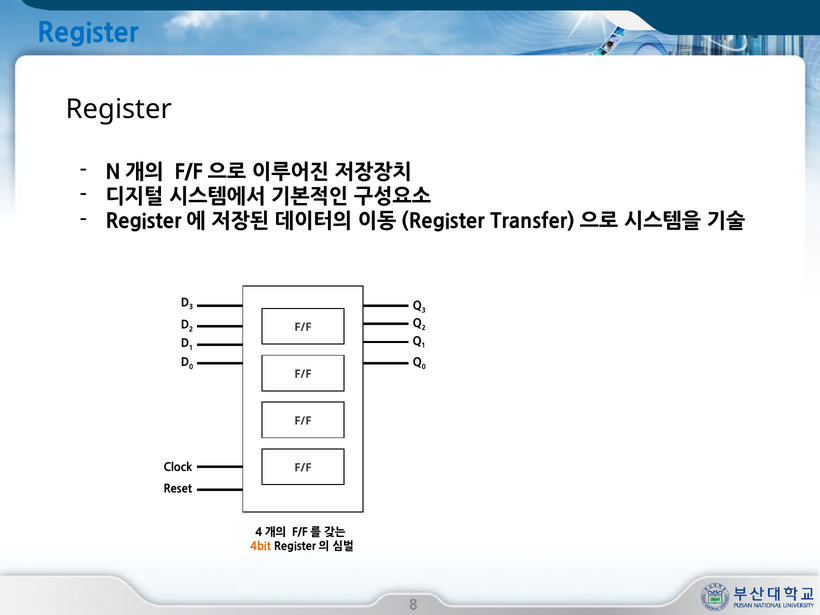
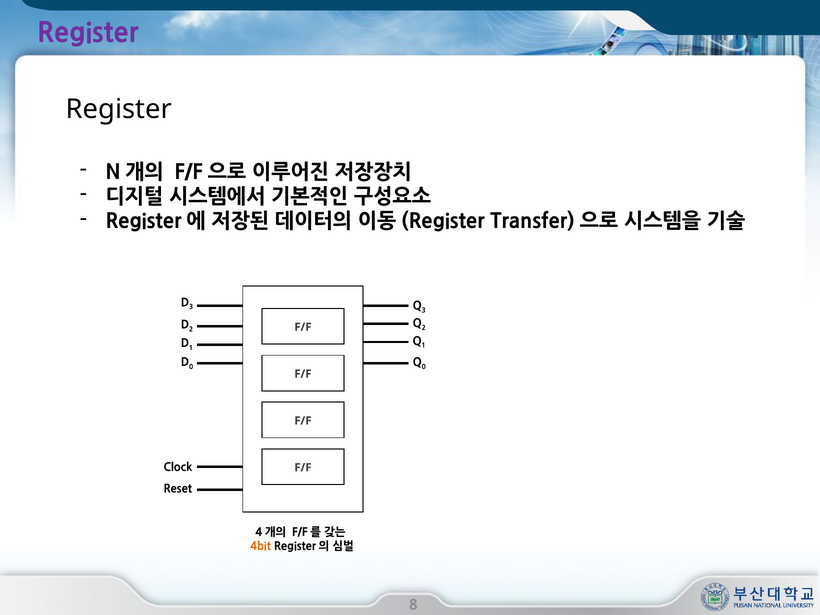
Register colour: blue -> purple (88, 33)
